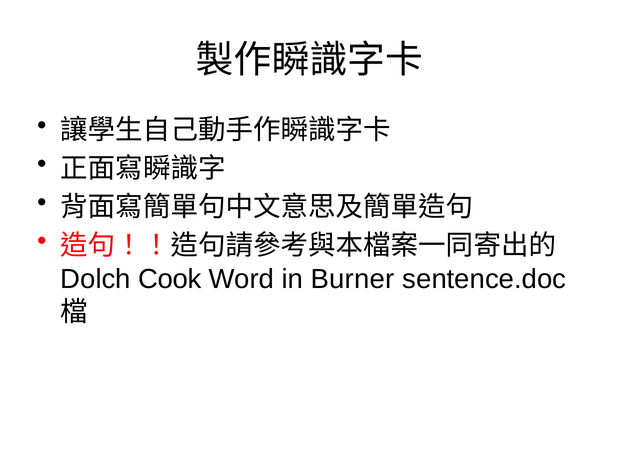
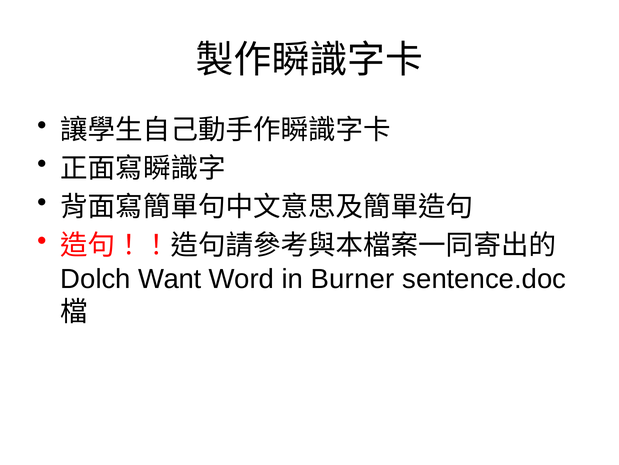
Cook: Cook -> Want (170, 278)
